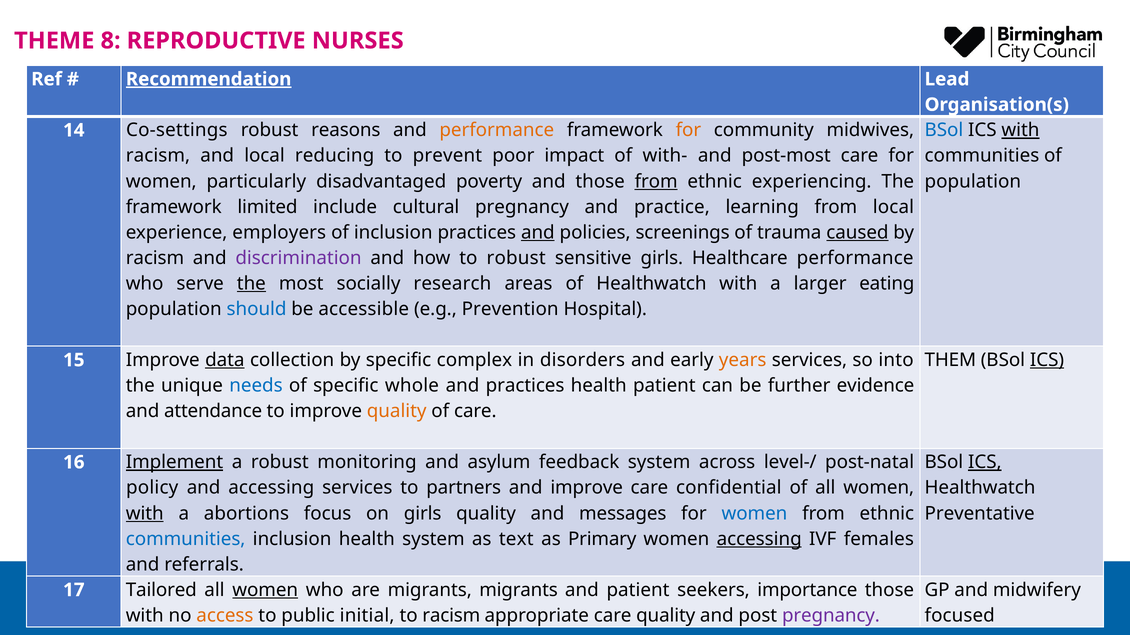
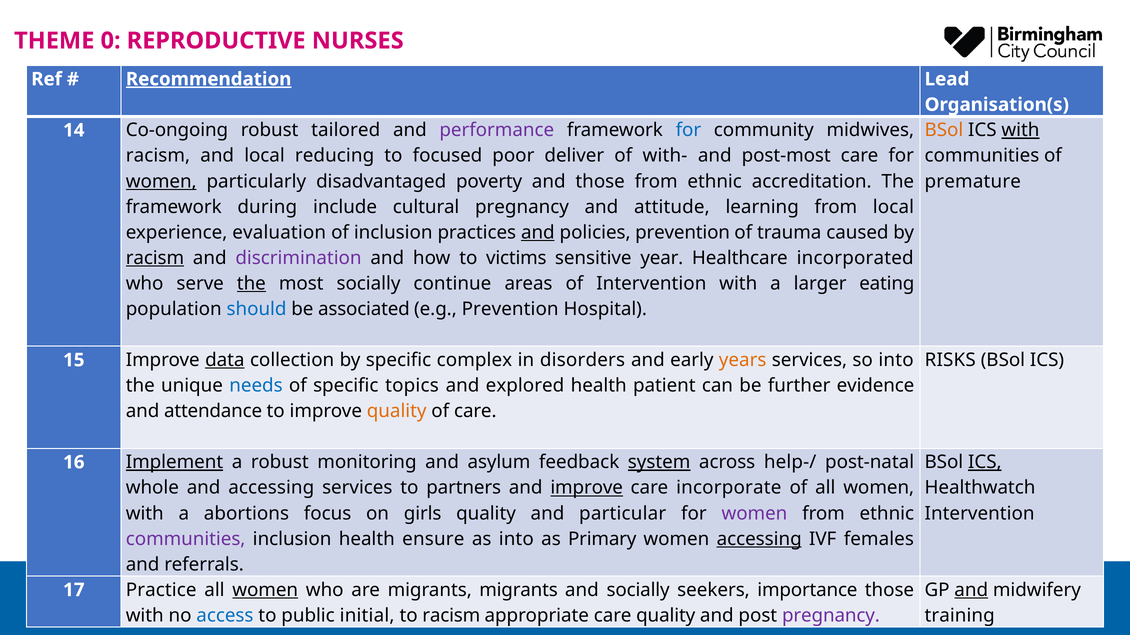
8: 8 -> 0 (111, 41)
BSol colour: blue -> orange (944, 130)
Co-settings: Co-settings -> Co-ongoing (177, 130)
reasons: reasons -> tailored (346, 130)
performance colour: orange -> purple (497, 130)
for colour: orange -> blue (688, 130)
prevent: prevent -> focused (448, 156)
impact: impact -> deliver (574, 156)
women underline: none -> present (161, 181)
from underline: present -> none (656, 181)
experiencing: experiencing -> accreditation (812, 181)
population: population -> premature (973, 181)
limited: limited -> during (267, 207)
practice: practice -> attitude (672, 207)
employers: employers -> evaluation (279, 233)
policies screenings: screenings -> prevention (683, 233)
caused underline: present -> none (857, 233)
racism underline: none -> present (155, 258)
to robust: robust -> victims (516, 258)
sensitive girls: girls -> year (662, 258)
Healthcare performance: performance -> incorporated (855, 258)
research: research -> continue (452, 284)
of Healthwatch: Healthwatch -> Intervention (651, 284)
accessible: accessible -> associated (364, 309)
THEM: THEM -> RISKS (950, 360)
ICS underline: present -> none (1047, 360)
whole: whole -> topics (412, 386)
and practices: practices -> explored (525, 386)
system underline: none -> present (659, 463)
level-/: level-/ -> help-/ (790, 463)
policy: policy -> whole (152, 488)
improve underline: none -> present (587, 488)
confidential: confidential -> incorporate (729, 488)
with underline: present -> none (145, 514)
messages: messages -> particular (623, 514)
women colour: blue -> purple (754, 514)
Preventative: Preventative -> Intervention (980, 514)
communities colour: blue -> purple (186, 539)
health system: system -> ensure (433, 539)
as text: text -> into (516, 539)
and underline: none -> present (971, 591)
Tailored: Tailored -> Practice (161, 591)
and patient: patient -> socially (638, 591)
access colour: orange -> blue (225, 616)
focused: focused -> training (960, 616)
